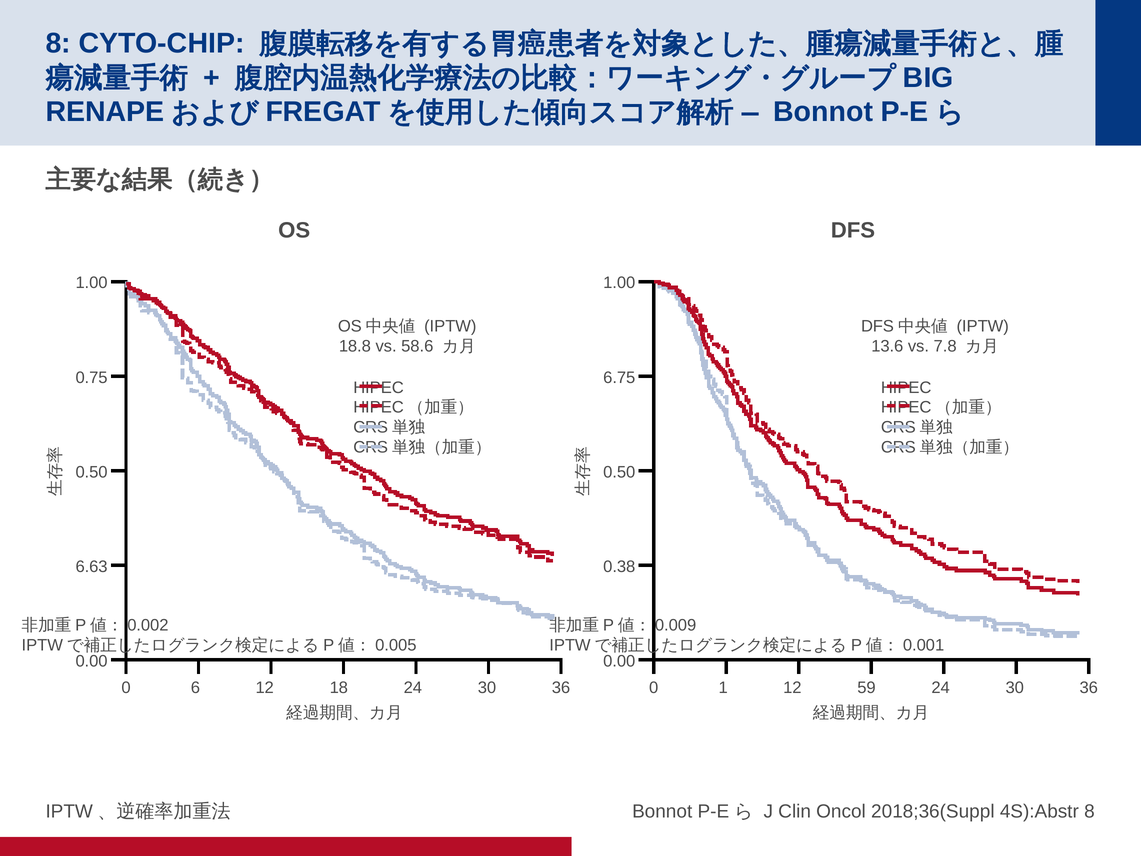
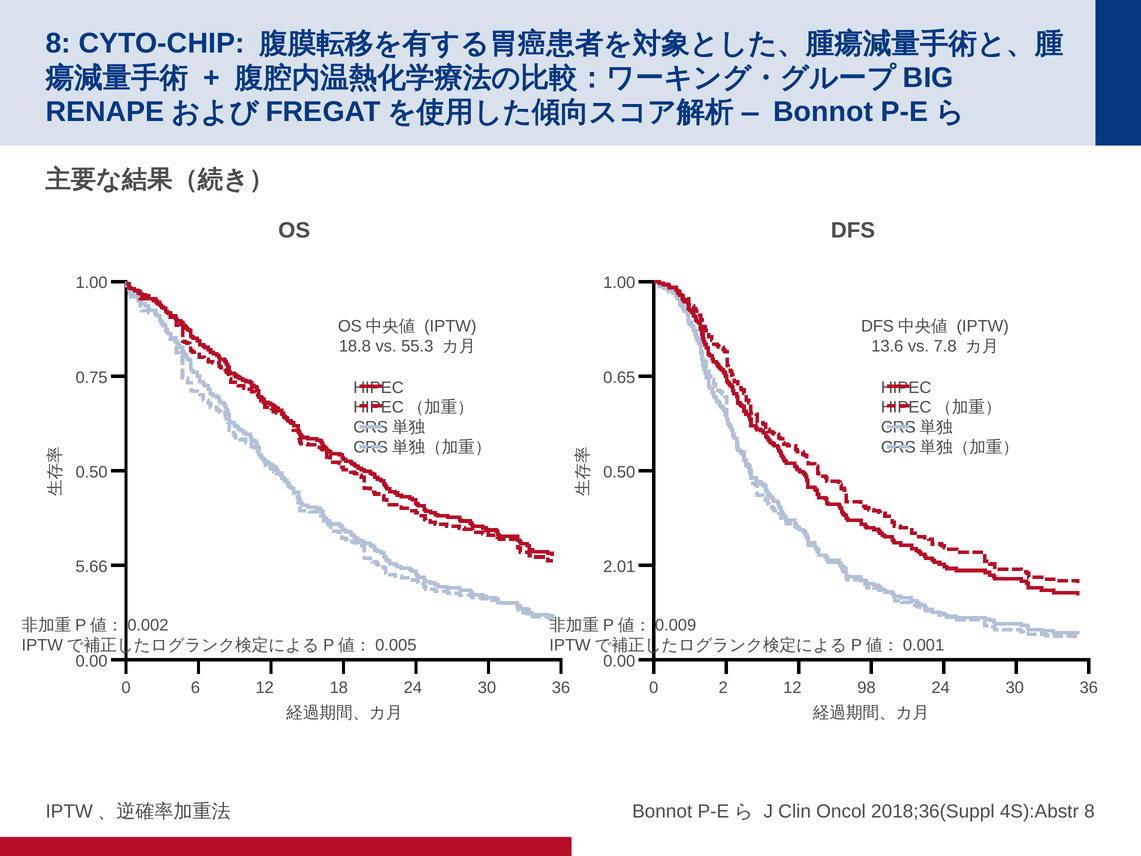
58.6: 58.6 -> 55.3 (417, 346)
6.75: 6.75 -> 0.65 (619, 378)
6.63: 6.63 -> 5.66 (92, 567)
0.38: 0.38 -> 2.01 (619, 567)
1: 1 -> 2 (723, 687)
59: 59 -> 98 (867, 687)
